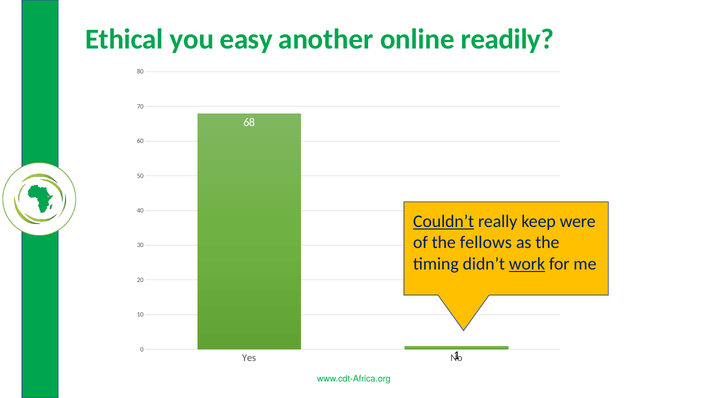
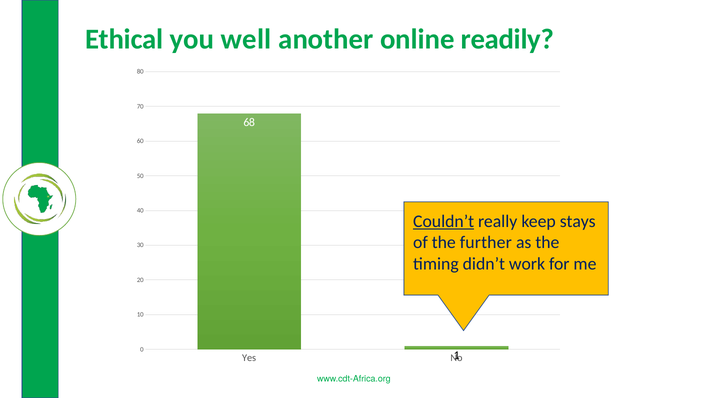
easy: easy -> well (246, 39)
were: were -> stays (578, 222)
fellows: fellows -> further (486, 243)
work underline: present -> none (527, 264)
